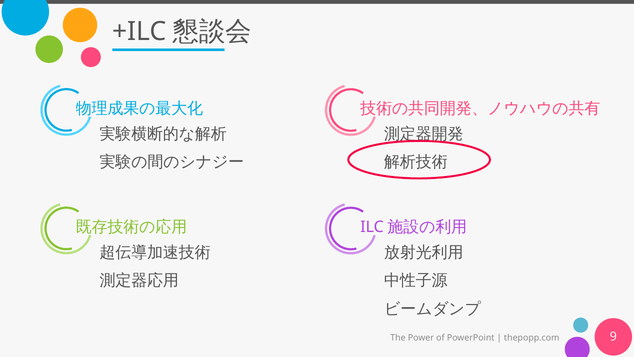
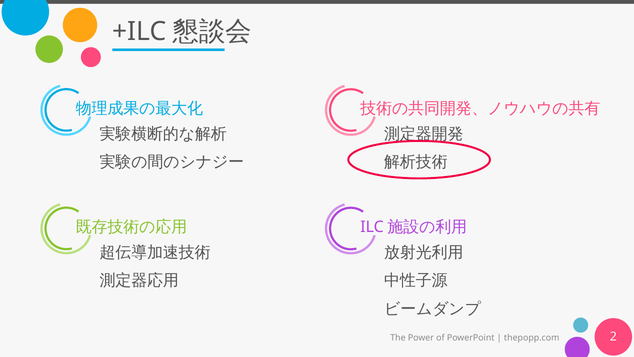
9: 9 -> 2 (613, 336)
